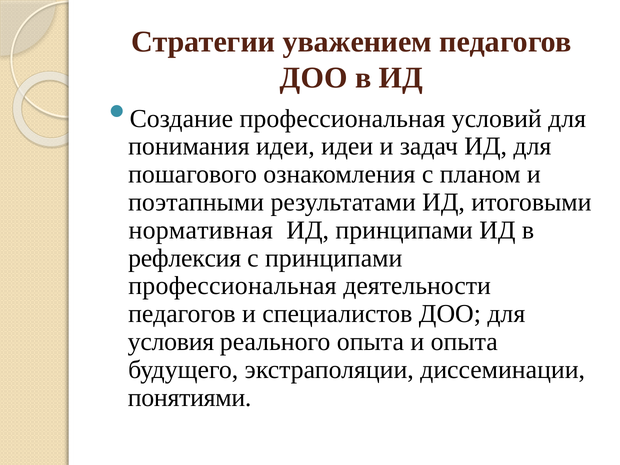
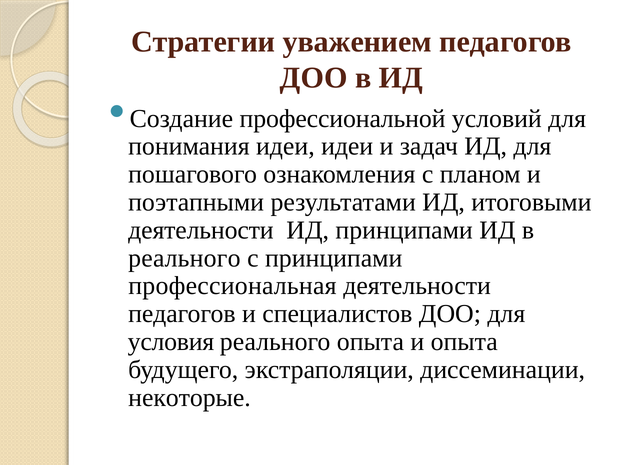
Создание профессиональная: профессиональная -> профессиональной (343, 119)
нормативная: нормативная -> деятельности (201, 230)
рефлексия: рефлексия -> реального (184, 258)
понятиями: понятиями -> некоторые (189, 398)
